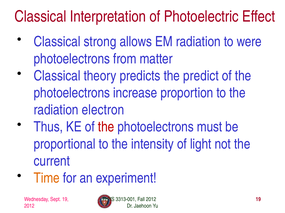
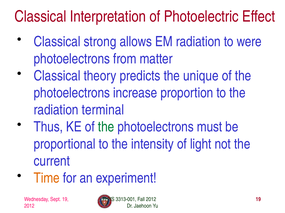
predict: predict -> unique (201, 76)
electron: electron -> terminal (103, 110)
the colour: red -> green (106, 127)
